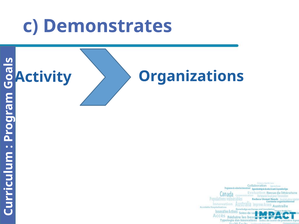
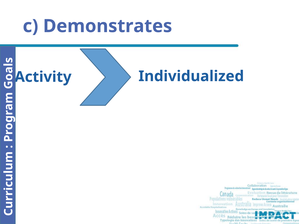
Organizations: Organizations -> Individualized (191, 76)
